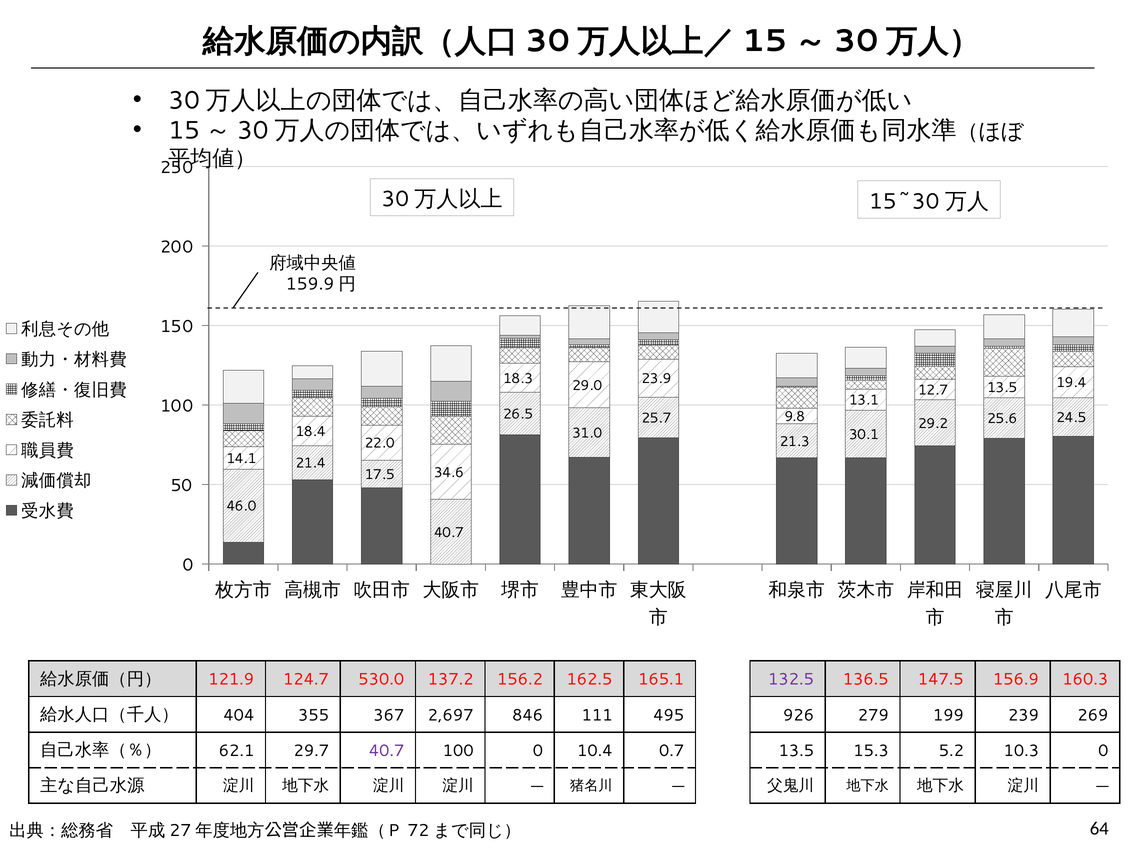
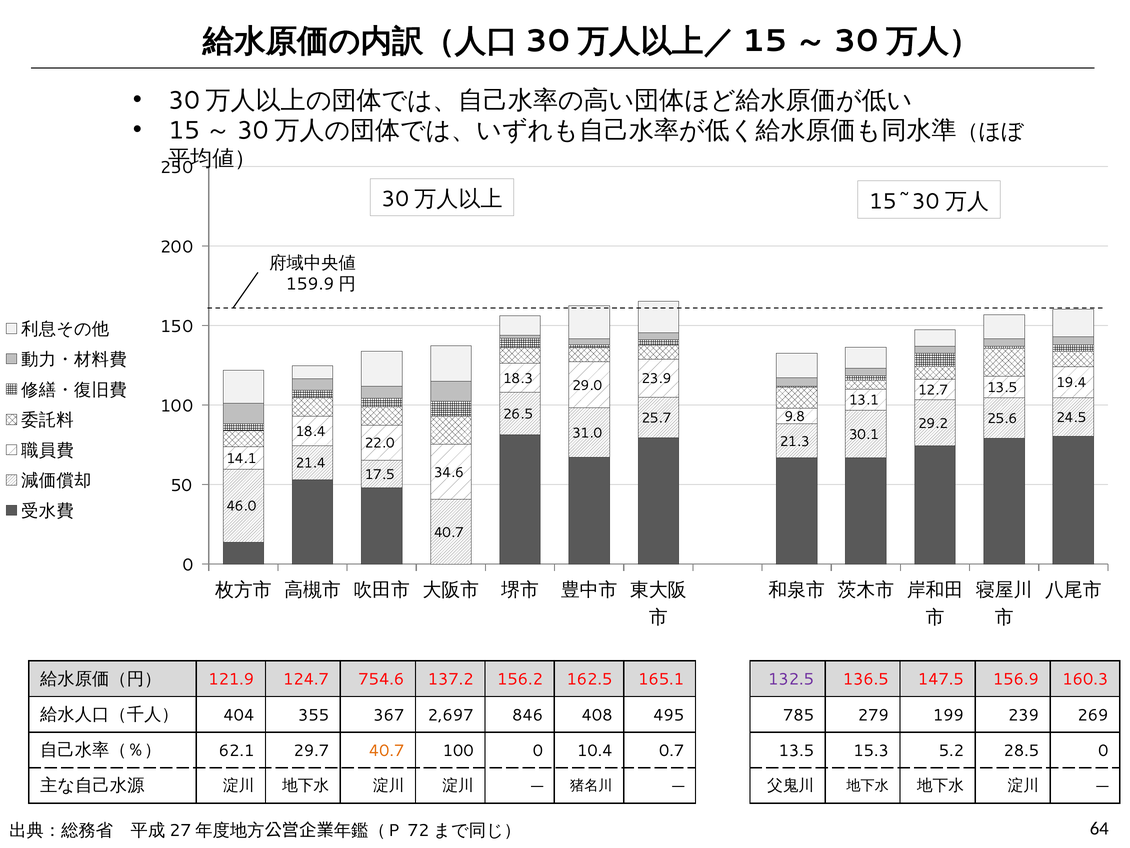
530.0: 530.0 -> 754.6 (381, 679)
111: 111 -> 408 (597, 715)
926: 926 -> 785 (799, 715)
40.7 colour: purple -> orange (387, 750)
10.3: 10.3 -> 28.5 (1021, 750)
